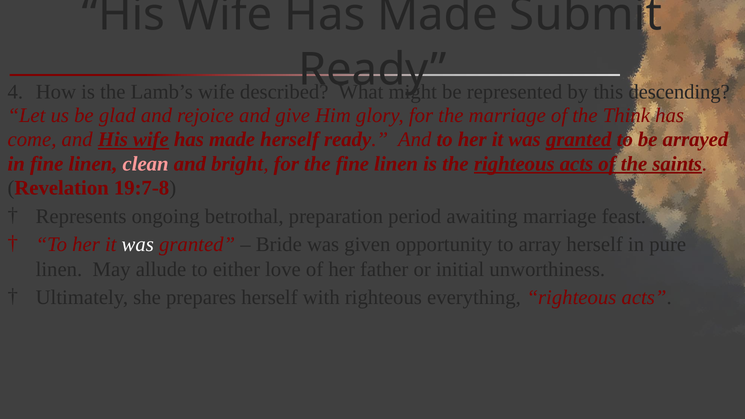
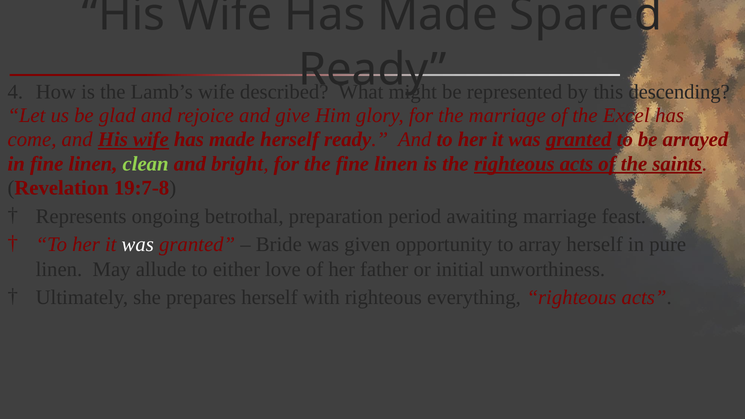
Submit: Submit -> Spared (586, 15)
Think: Think -> Excel (626, 116)
clean colour: pink -> light green (146, 164)
